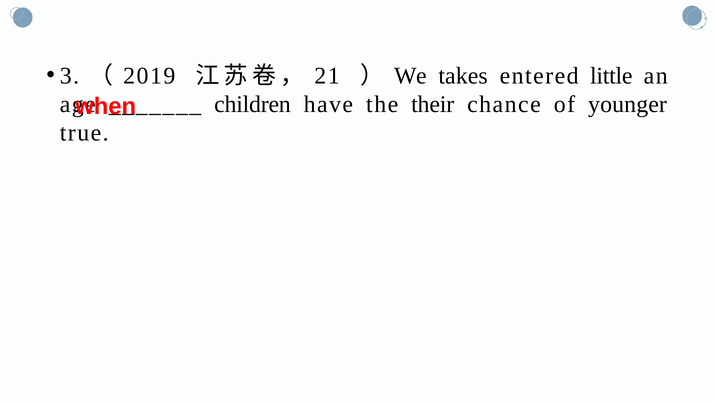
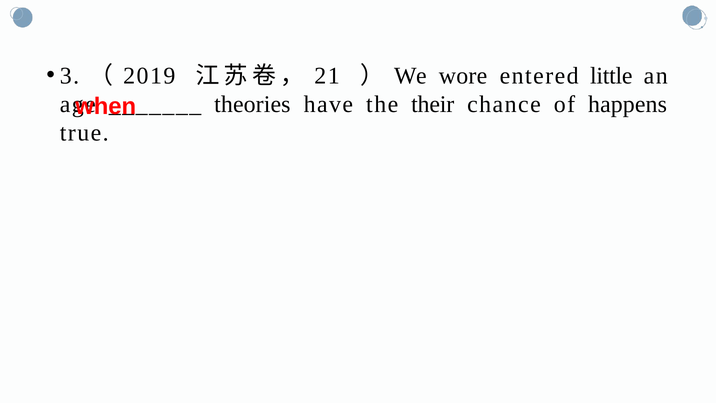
takes: takes -> wore (463, 76)
children: children -> theories (252, 104)
younger: younger -> happens (628, 104)
